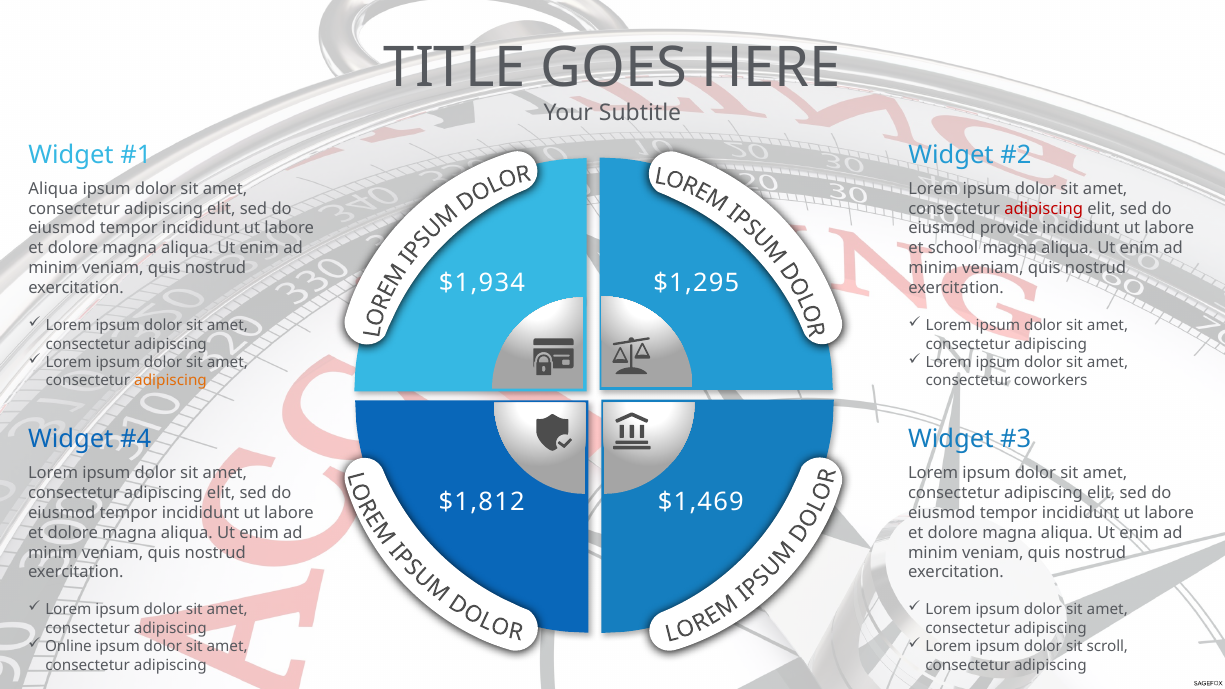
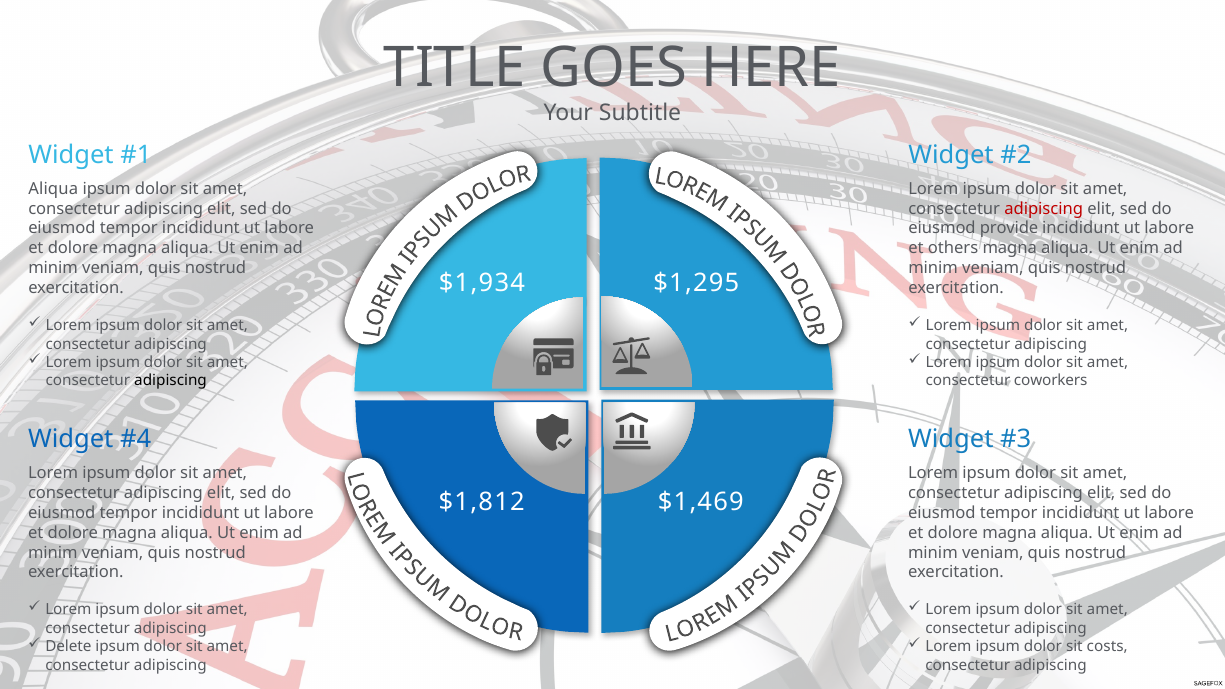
school: school -> others (953, 248)
adipiscing colour: orange -> black (171, 381)
Online: Online -> Delete (68, 647)
scroll: scroll -> costs (1107, 647)
